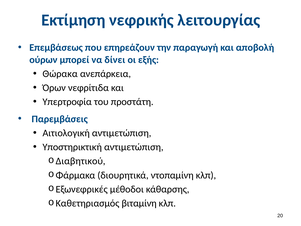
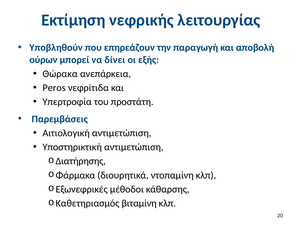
Επεμβάσεως: Επεμβάσεως -> Υποβληθούν (56, 48)
Όρων: Όρων -> Peros (54, 88)
Διαβητικού: Διαβητικού -> Διατήρησης (81, 161)
